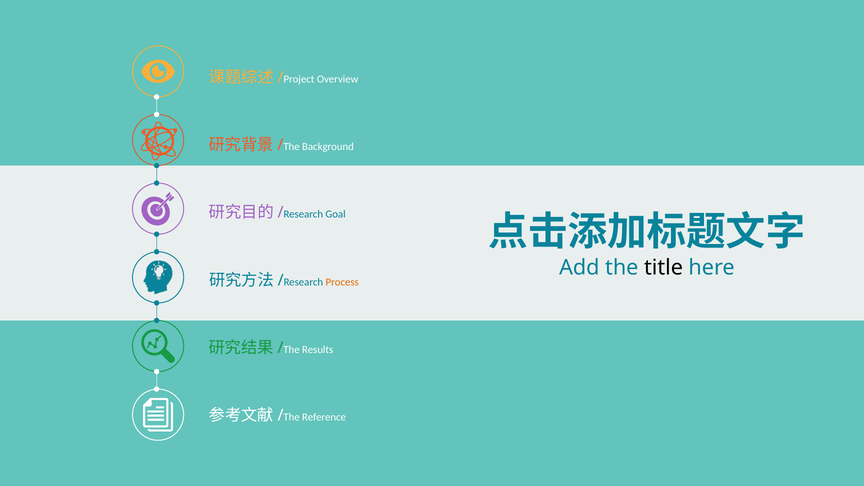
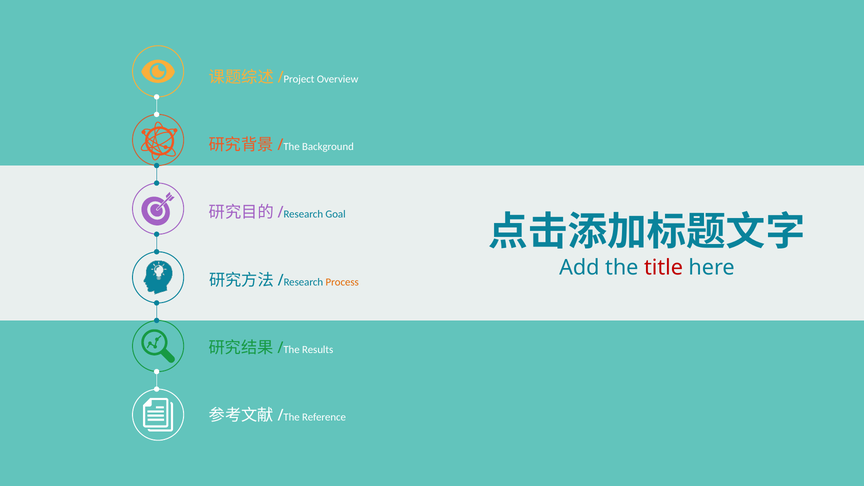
title colour: black -> red (663, 268)
